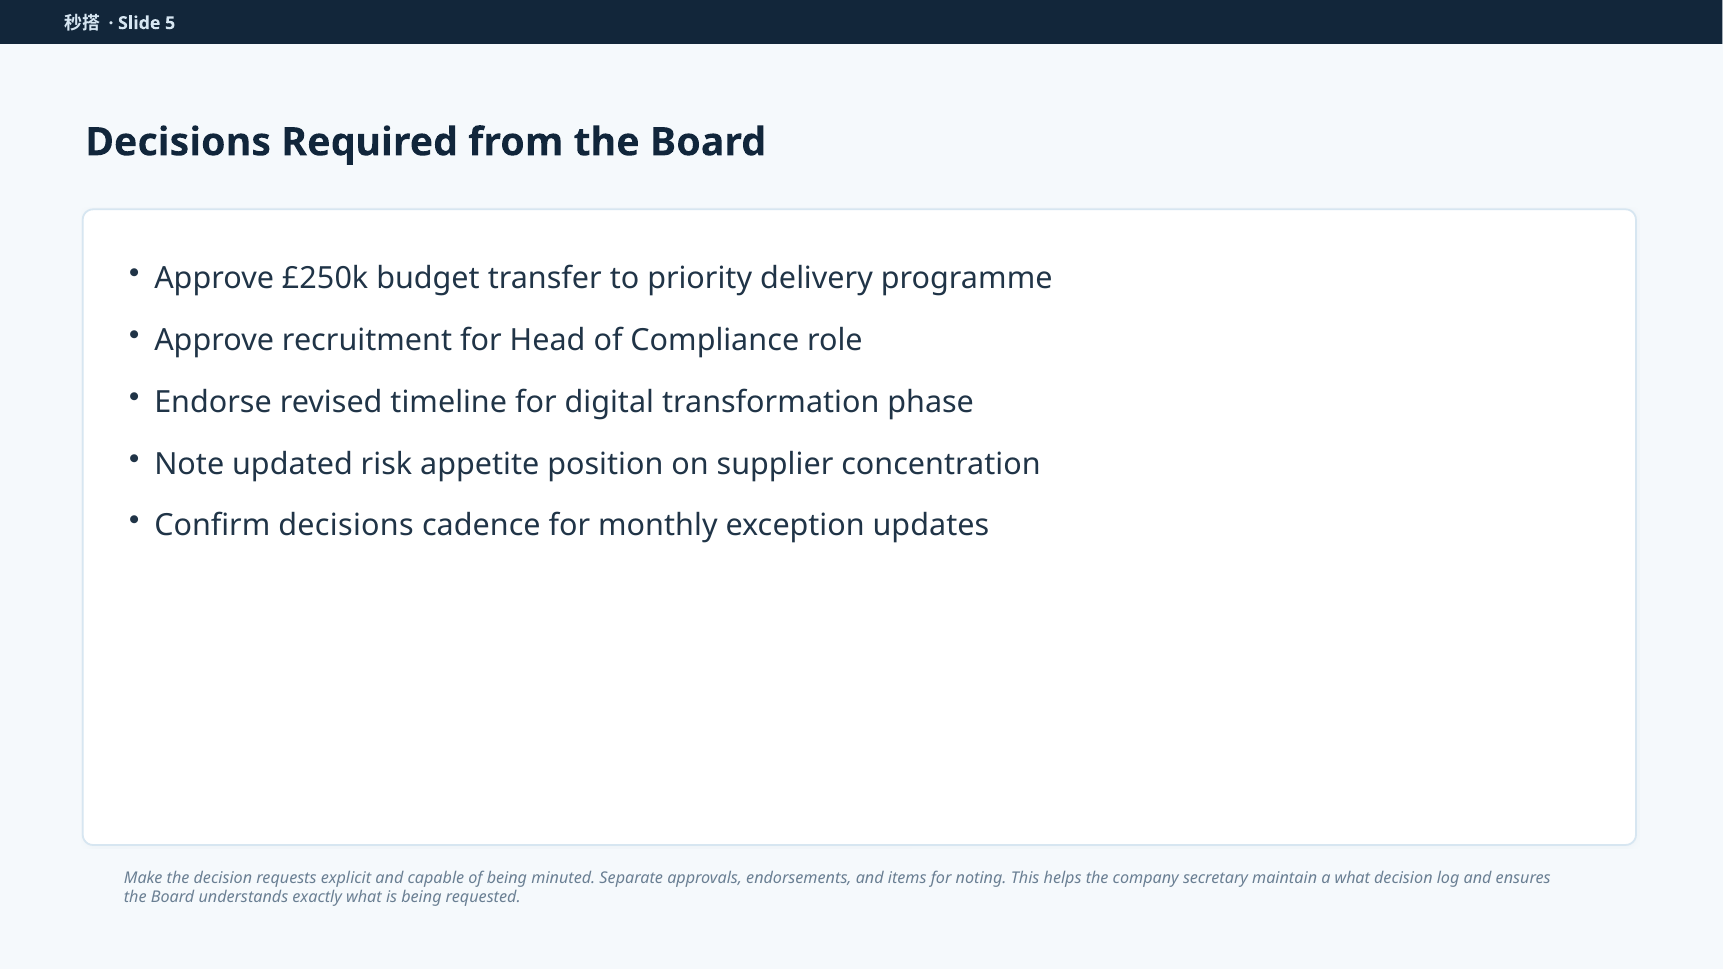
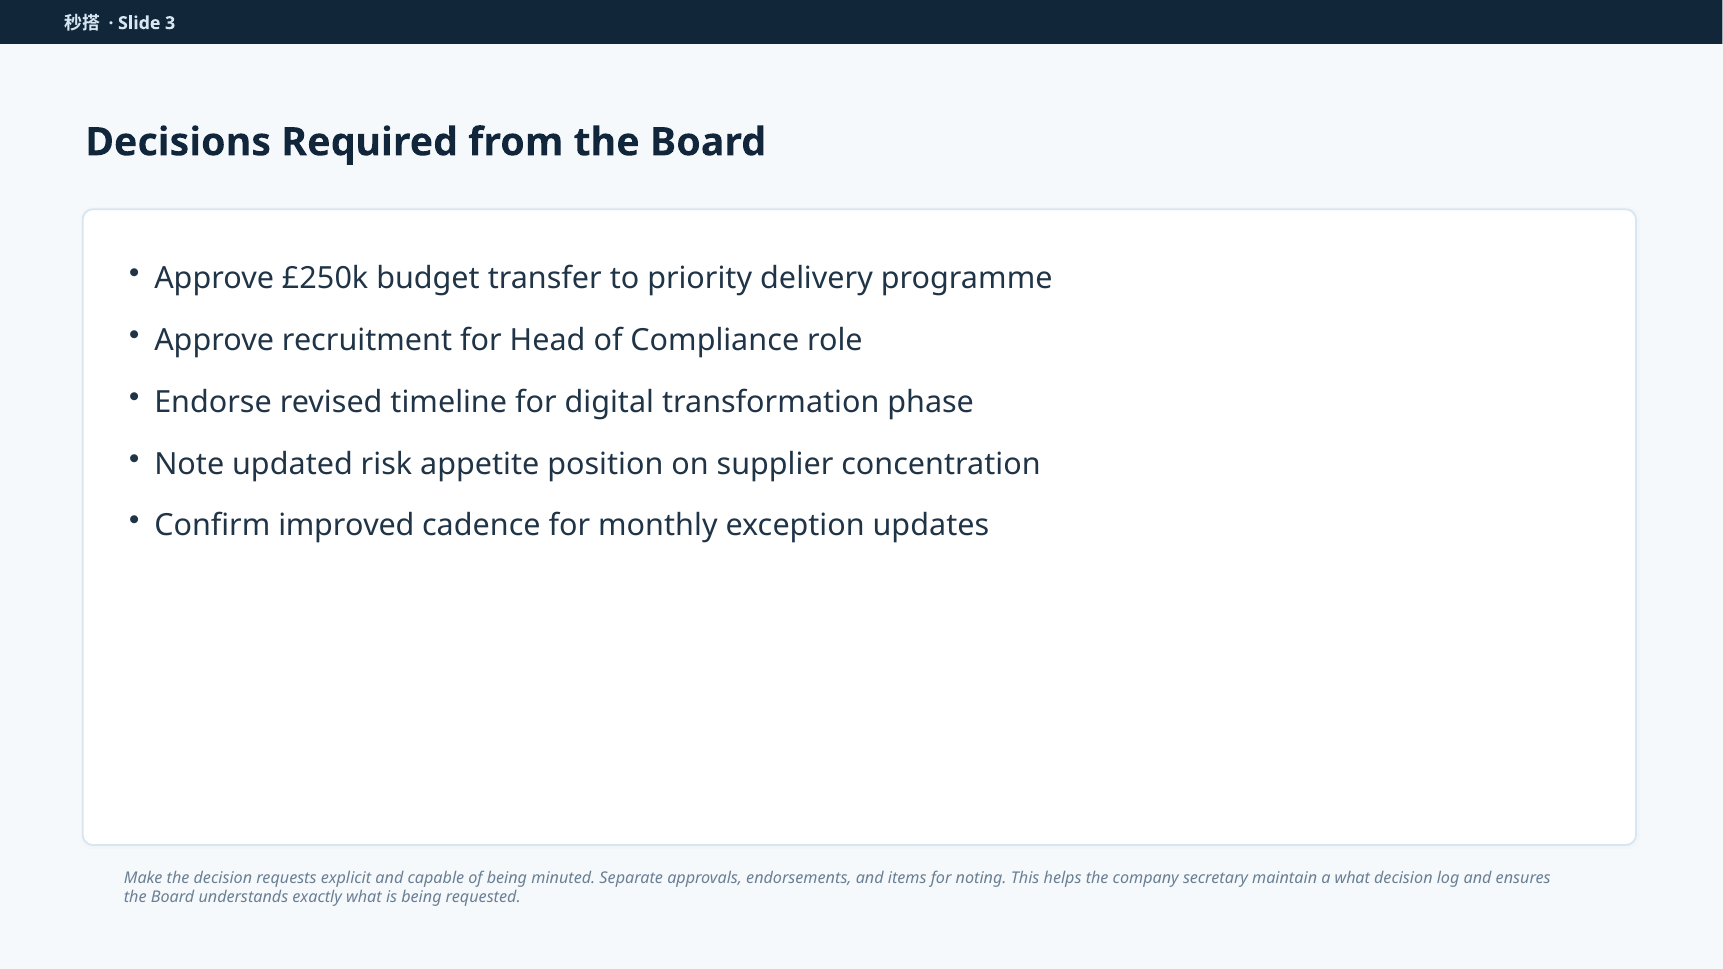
5: 5 -> 3 (170, 23)
Confirm decisions: decisions -> improved (346, 526)
